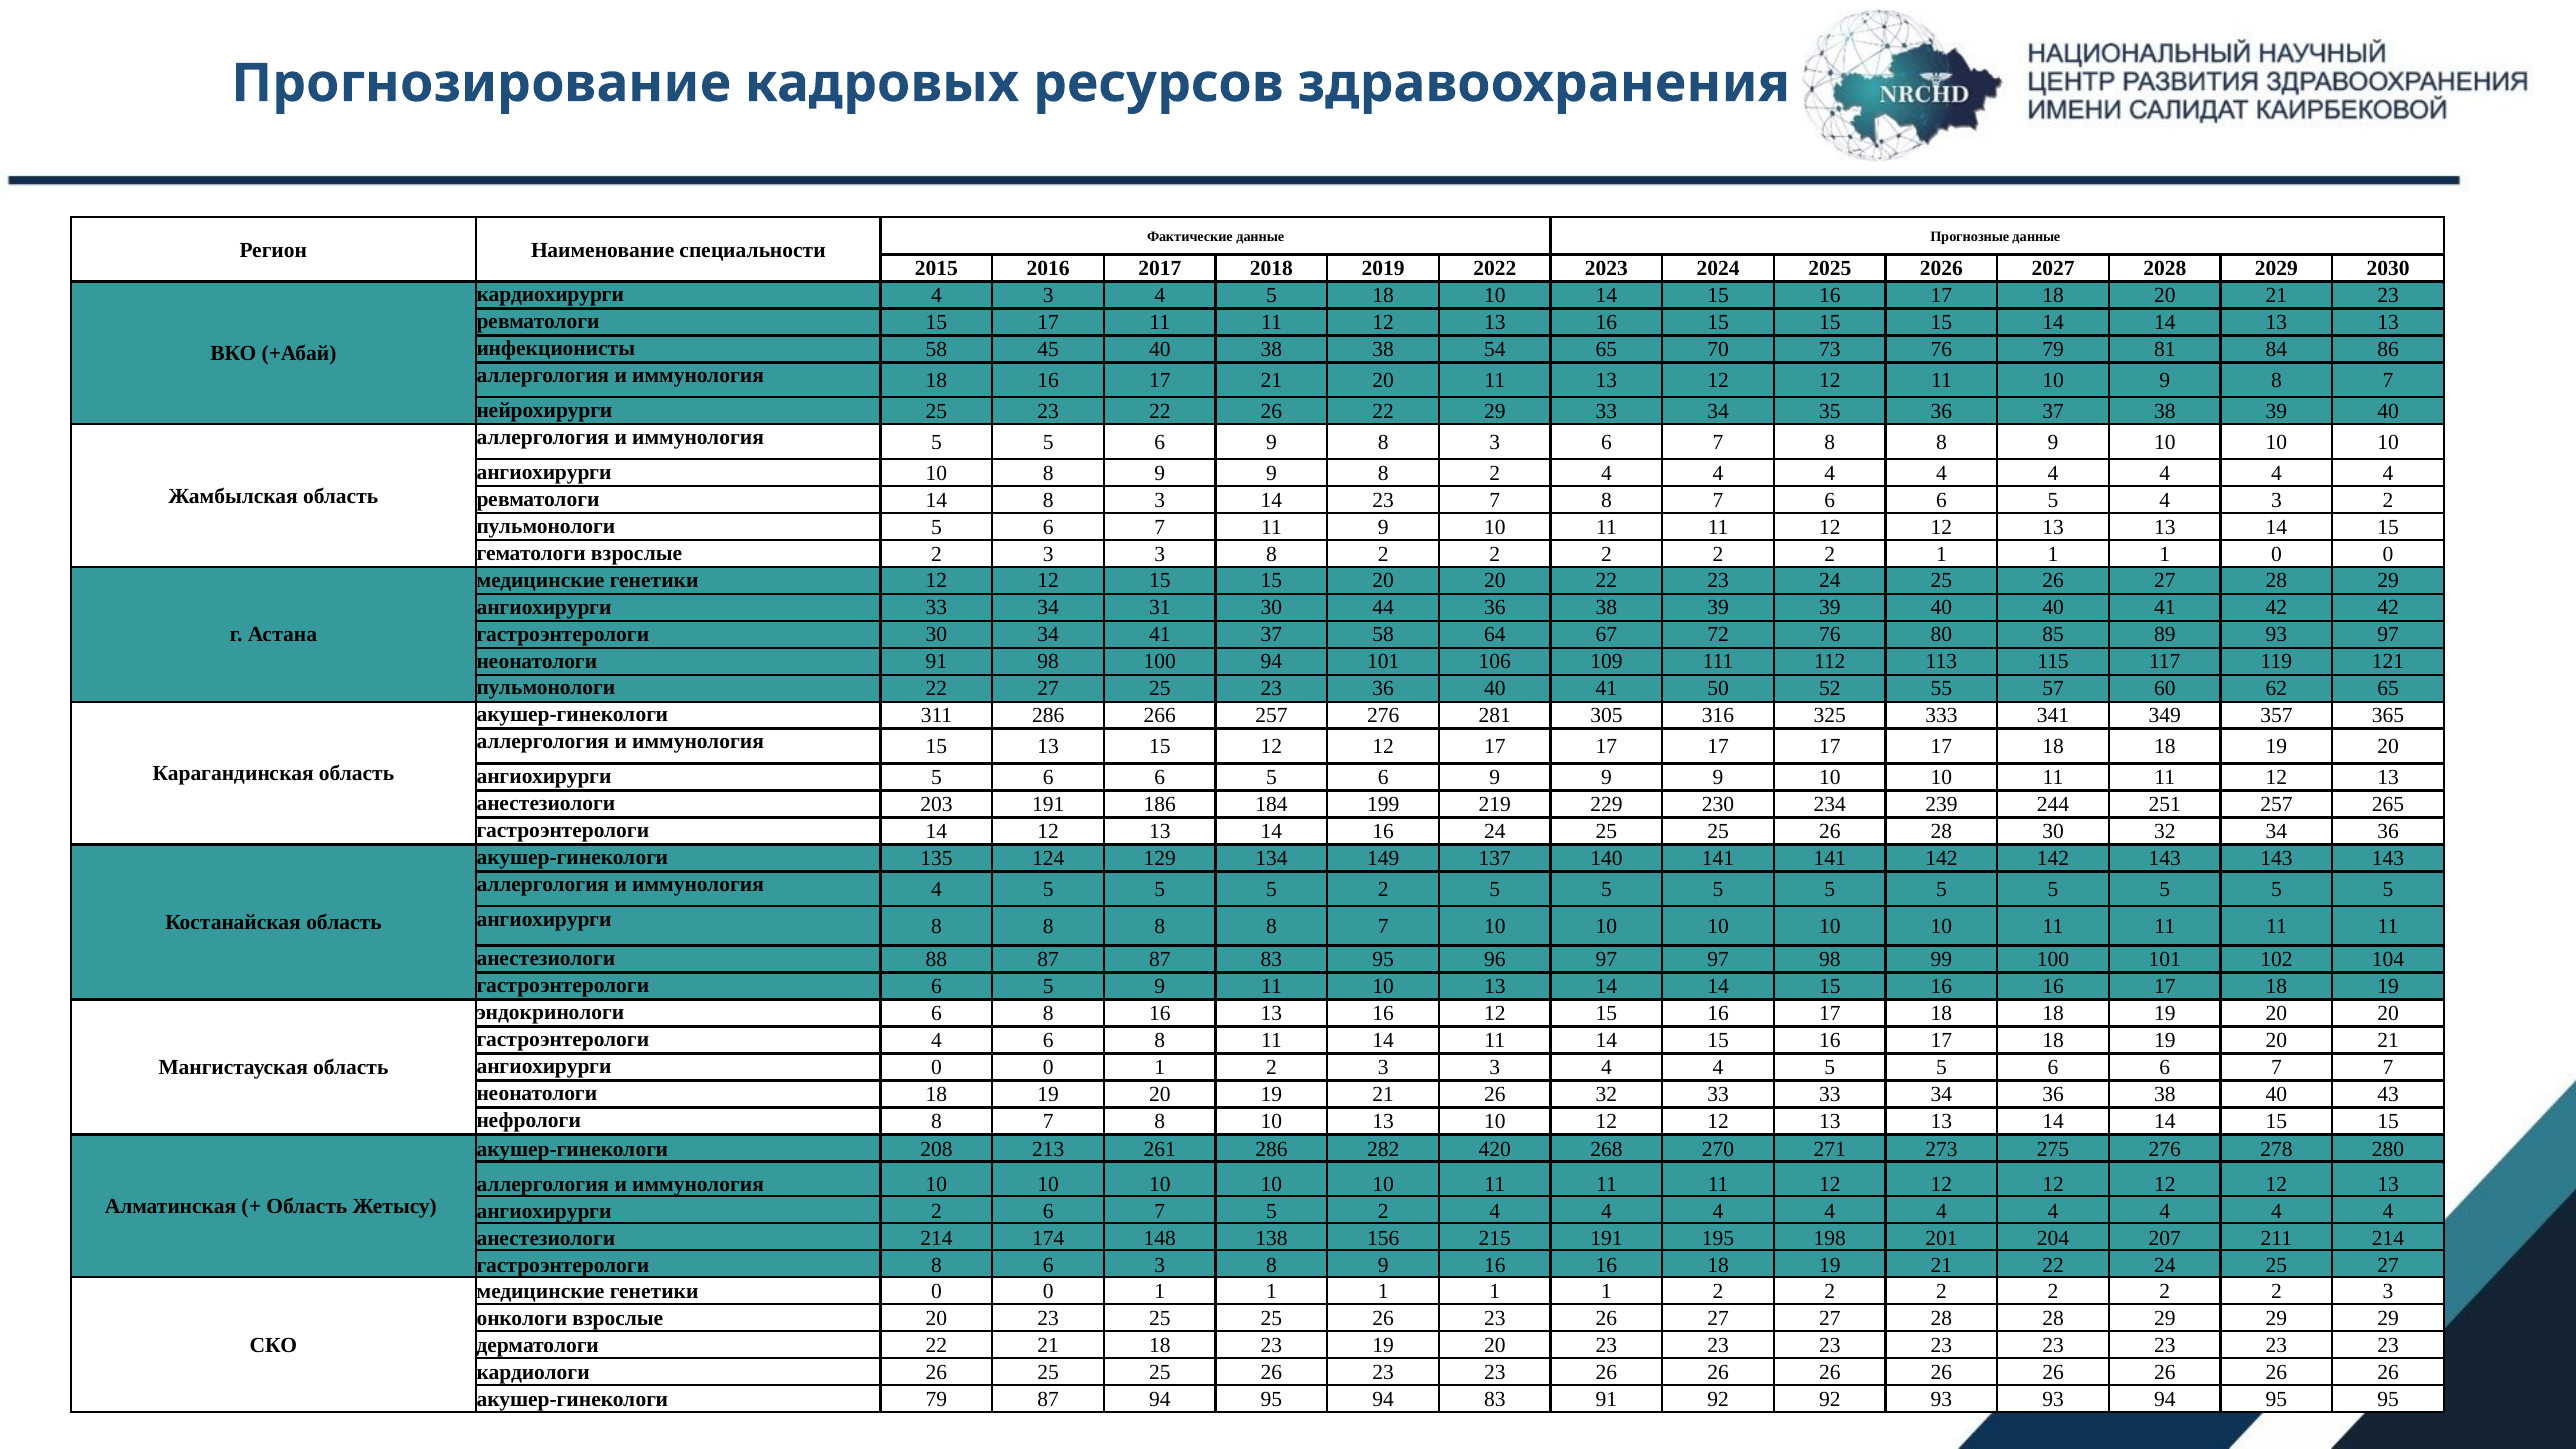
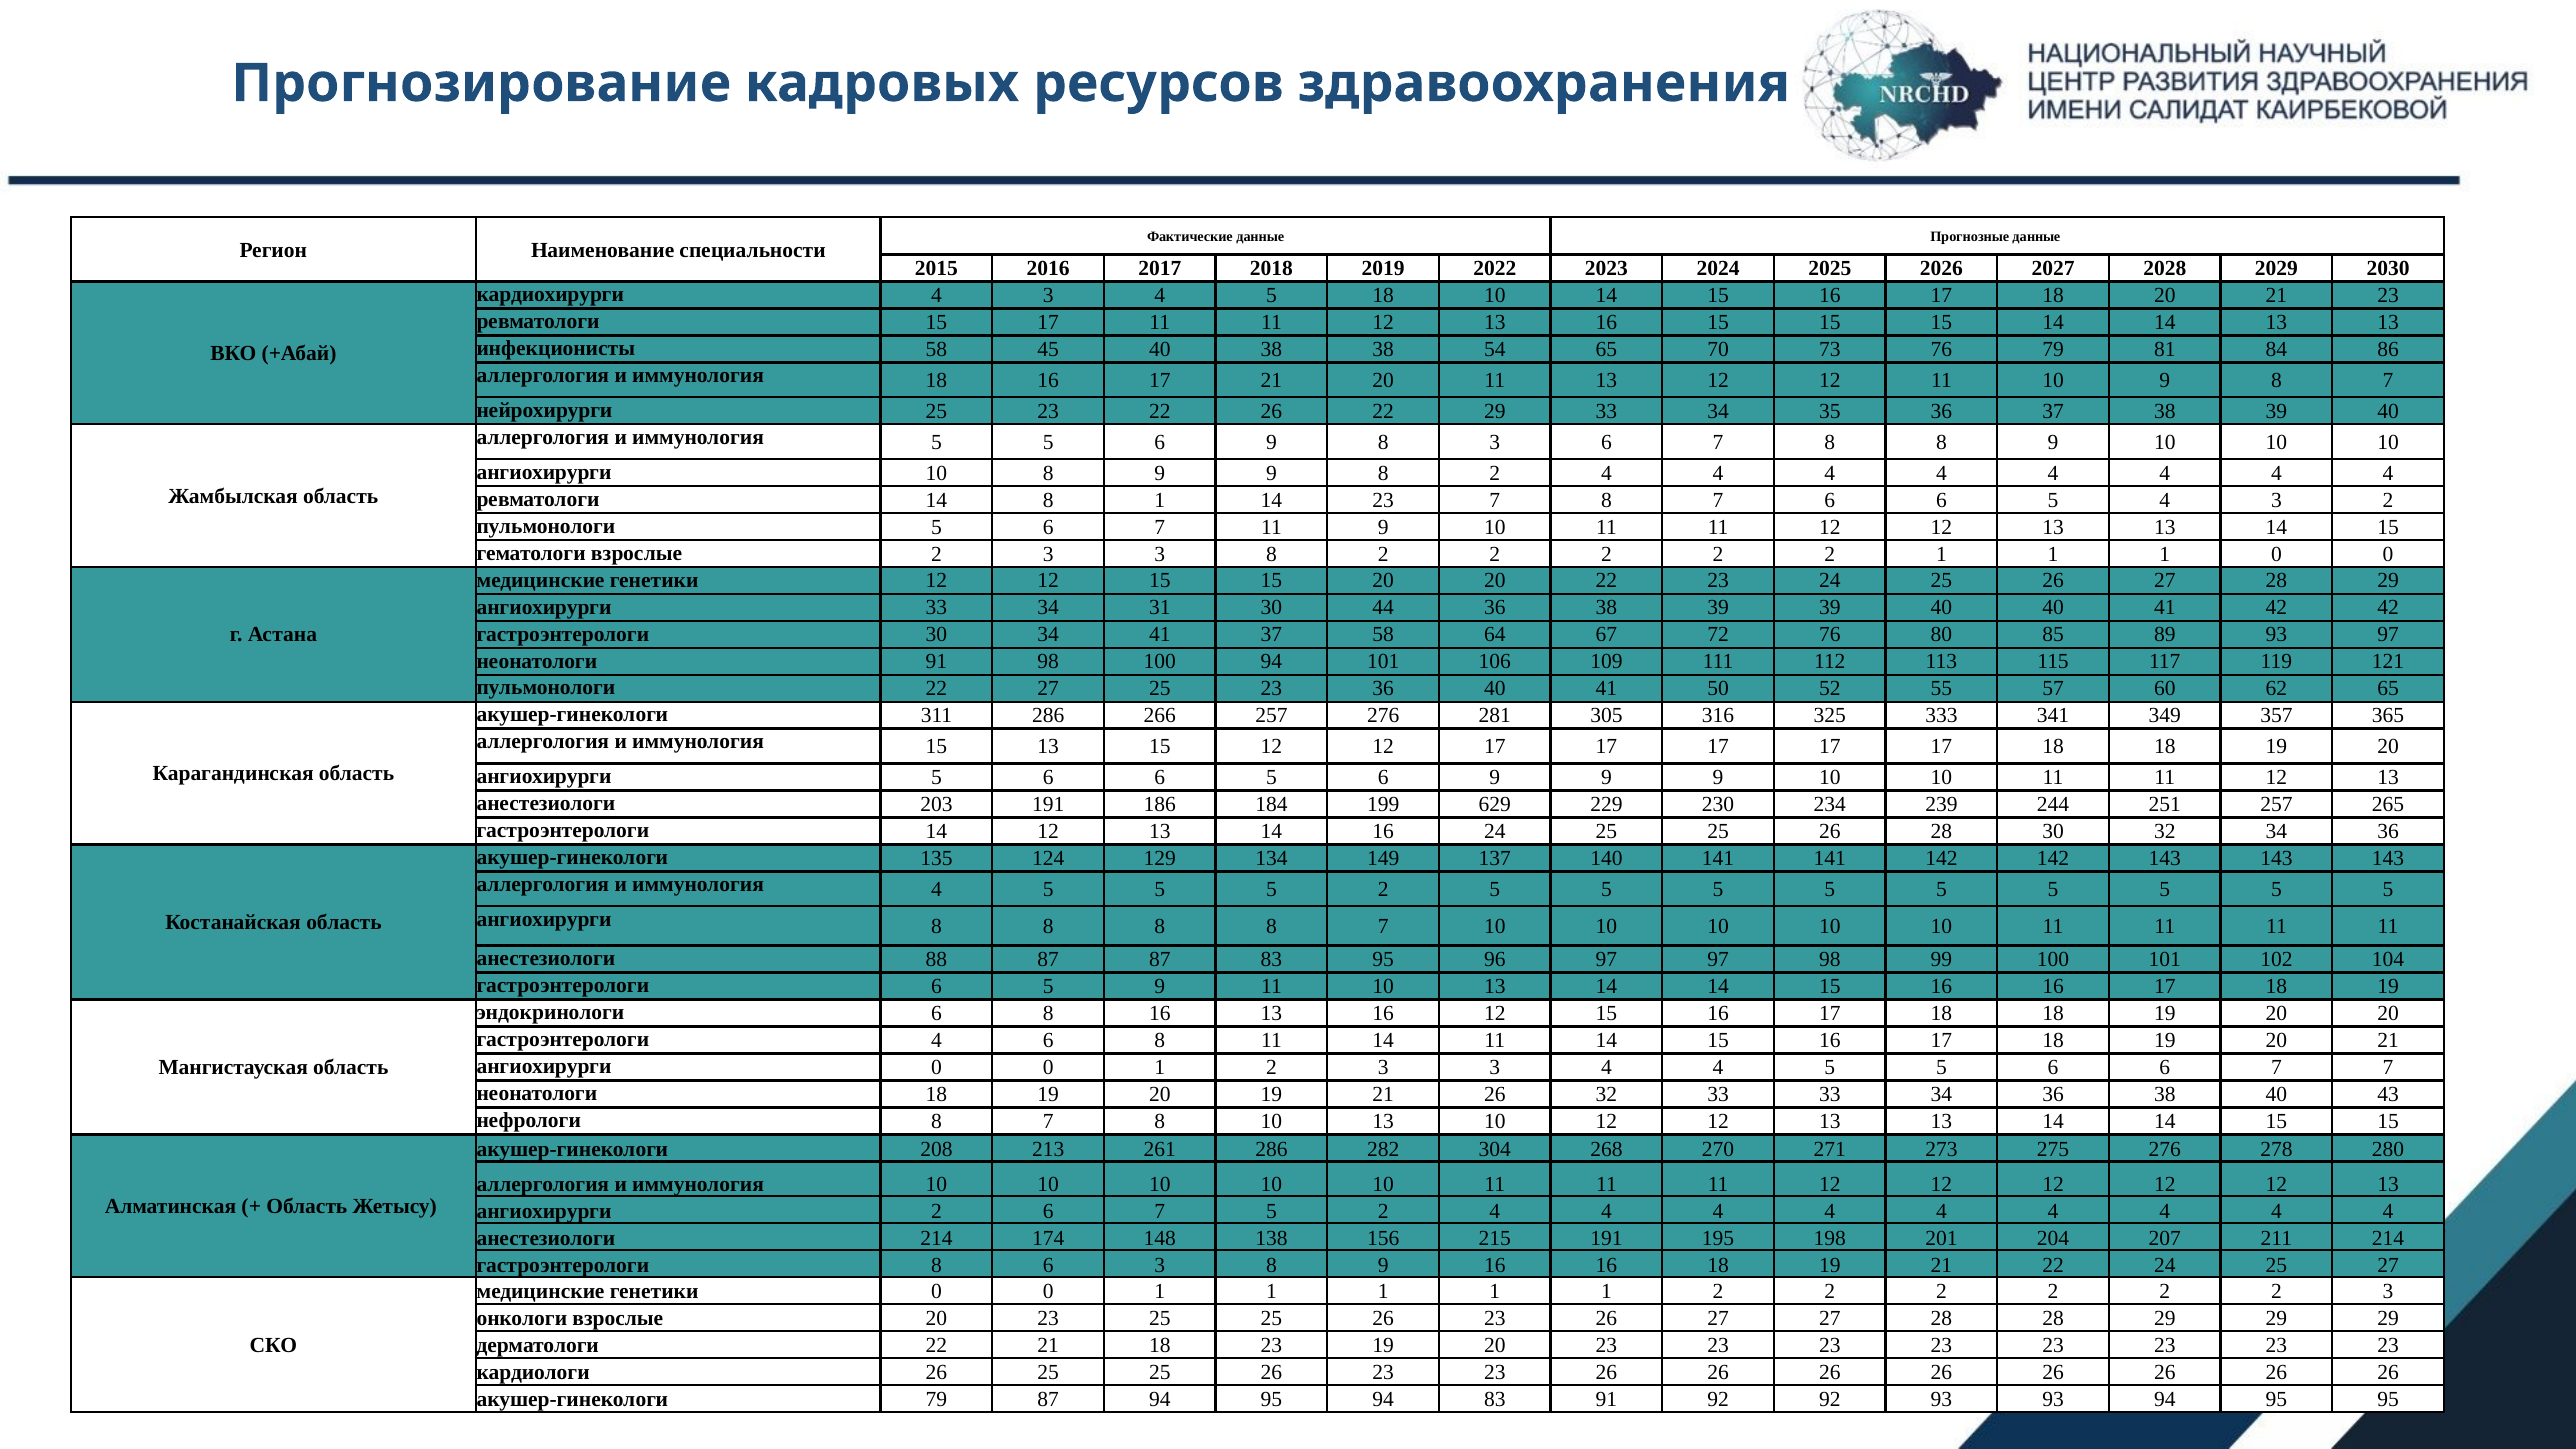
14 8 3: 3 -> 1 (1160, 500)
219: 219 -> 629 (1495, 805)
420: 420 -> 304 (1495, 1150)
